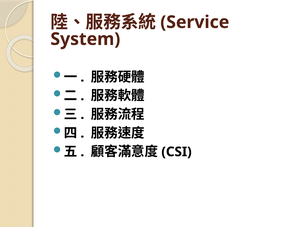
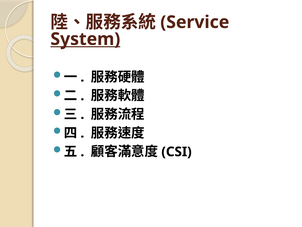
System underline: none -> present (85, 39)
